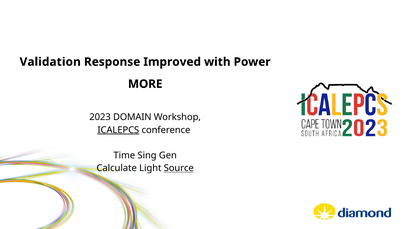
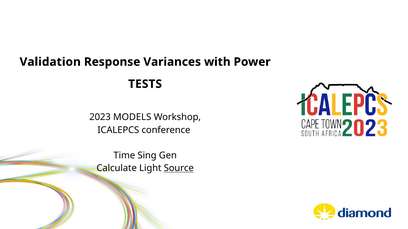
Improved: Improved -> Variances (172, 62)
MORE: MORE -> TESTS (145, 84)
DOMAIN: DOMAIN -> MODELS (132, 117)
ICALEPCS underline: present -> none (118, 130)
